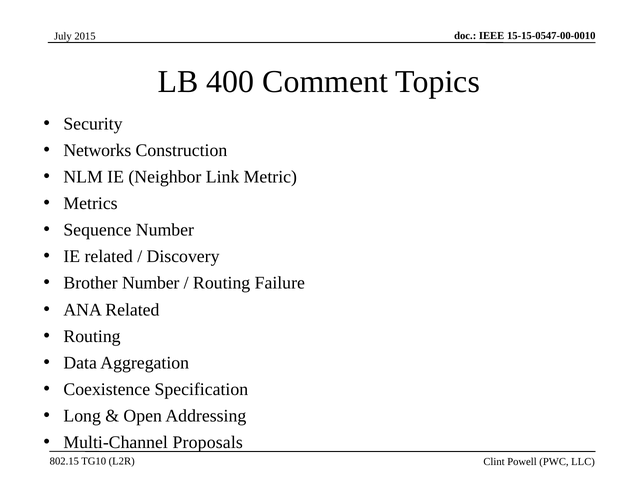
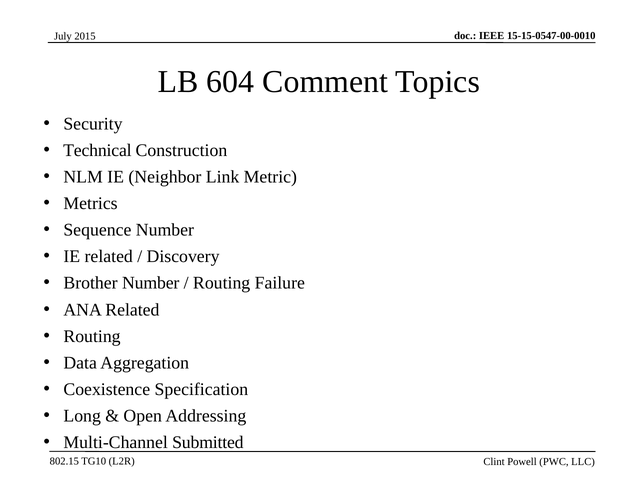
400: 400 -> 604 (230, 82)
Networks: Networks -> Technical (97, 150)
Proposals: Proposals -> Submitted (208, 443)
